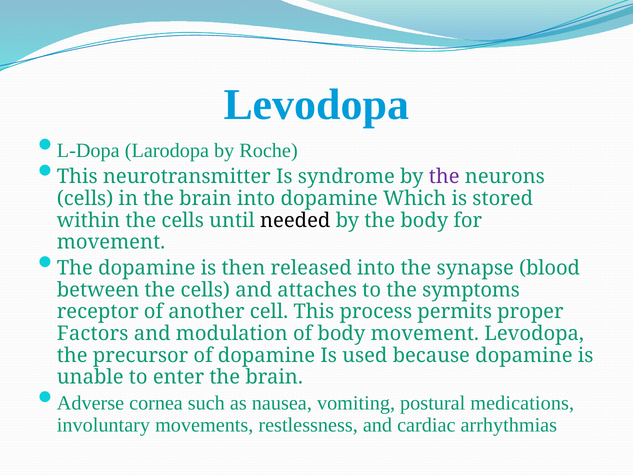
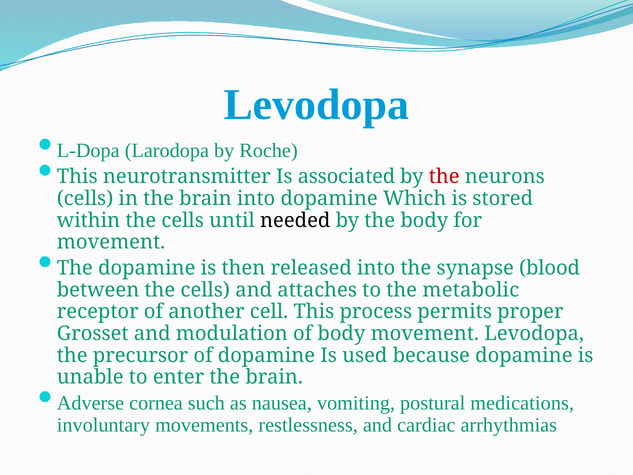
syndrome: syndrome -> associated (346, 177)
the colour: purple -> red (444, 177)
symptoms: symptoms -> metabolic (471, 290)
Factors: Factors -> Grosset (93, 333)
